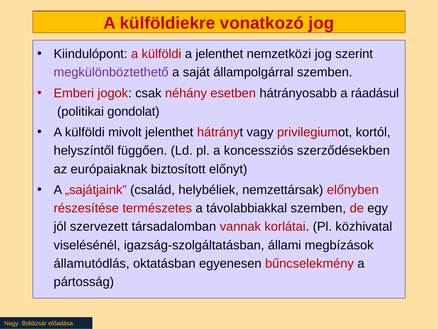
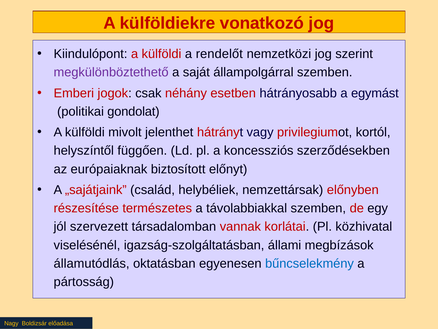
a jelenthet: jelenthet -> rendelőt (219, 54)
ráadásul: ráadásul -> egymást (375, 93)
bűncselekmény colour: red -> blue (309, 263)
